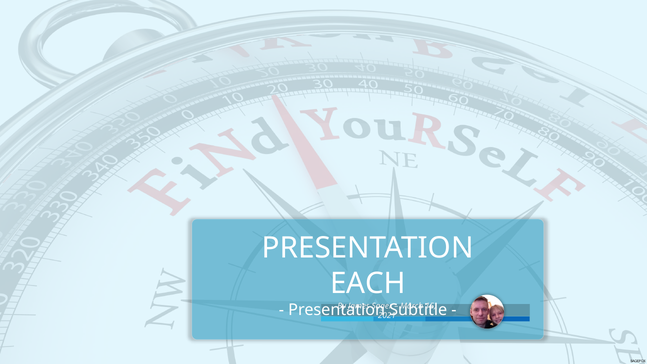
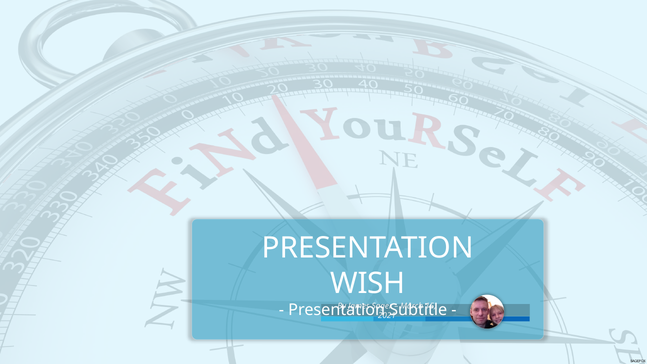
EACH: EACH -> WISH (368, 284)
